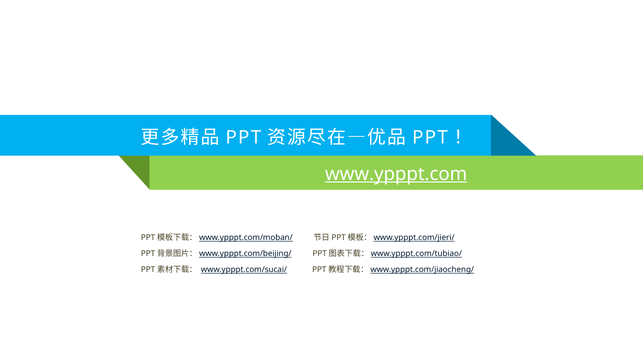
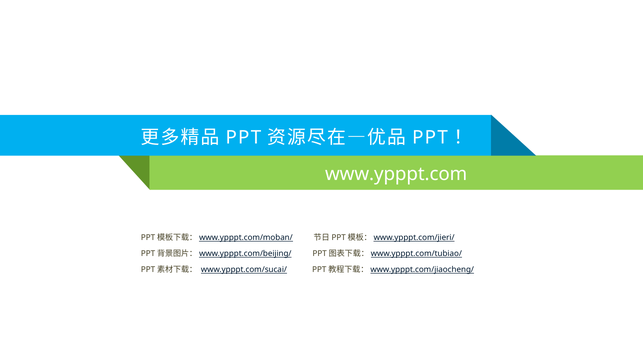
www.ypppt.com underline: present -> none (396, 174)
